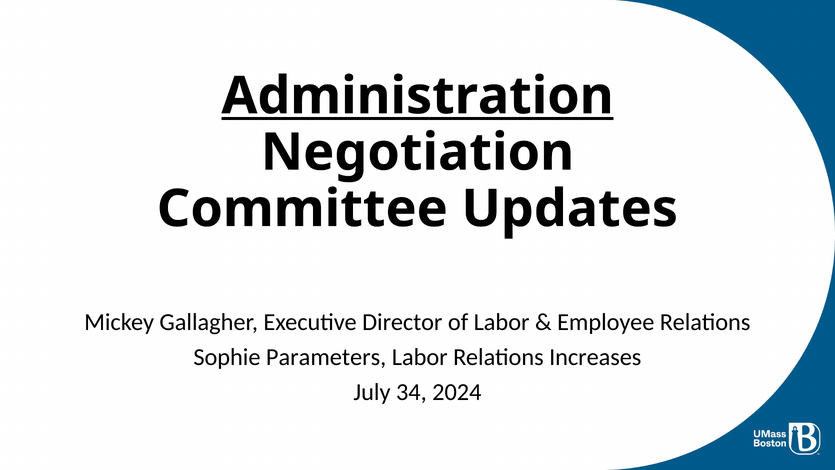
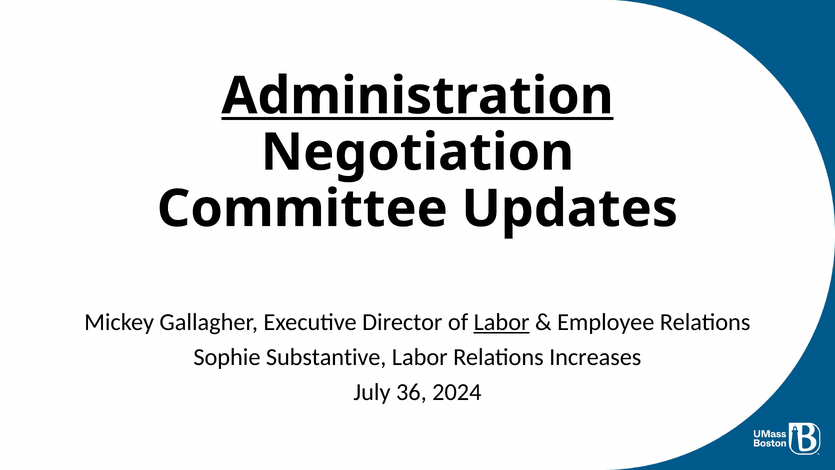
Labor underline: none -> present (502, 322)
Parameters: Parameters -> Substantive (326, 357)
34: 34 -> 36 (411, 392)
